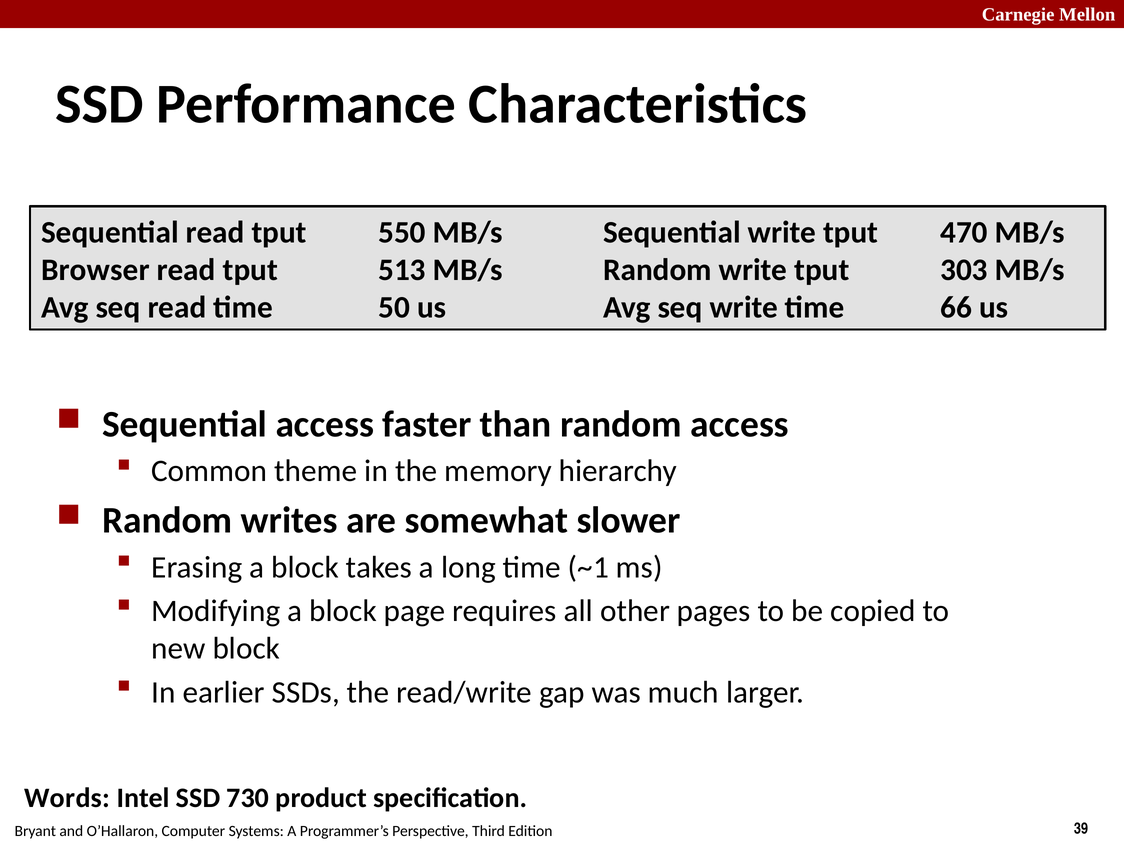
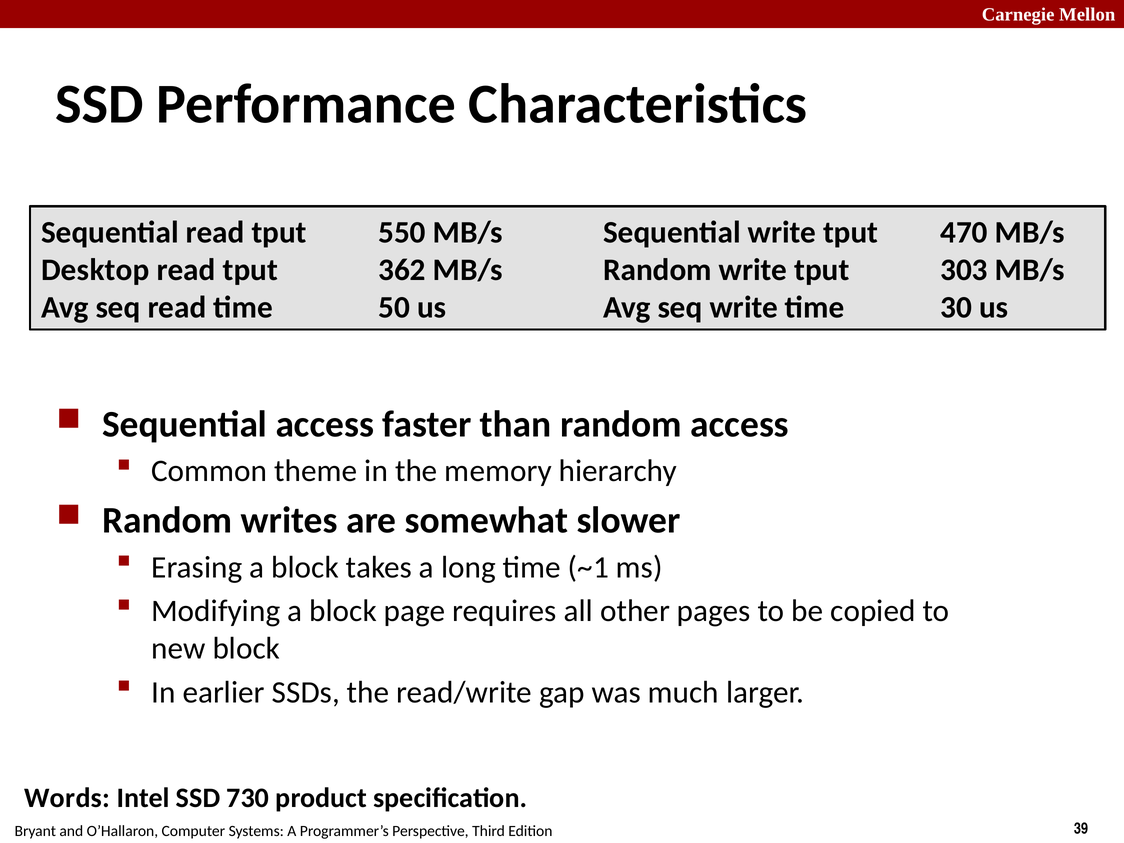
Browser: Browser -> Desktop (95, 270)
513: 513 -> 362 (402, 270)
66: 66 -> 30 (956, 308)
